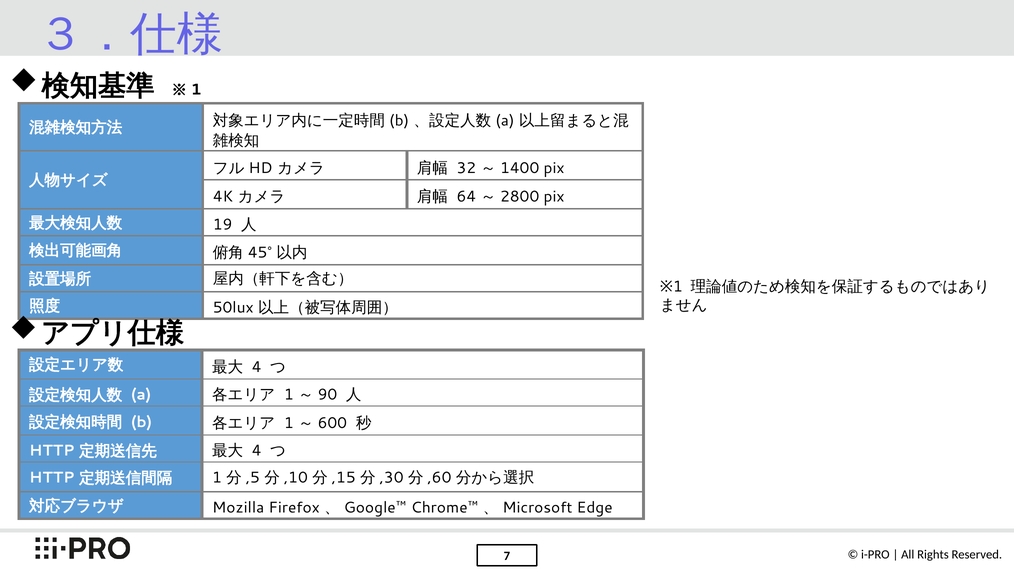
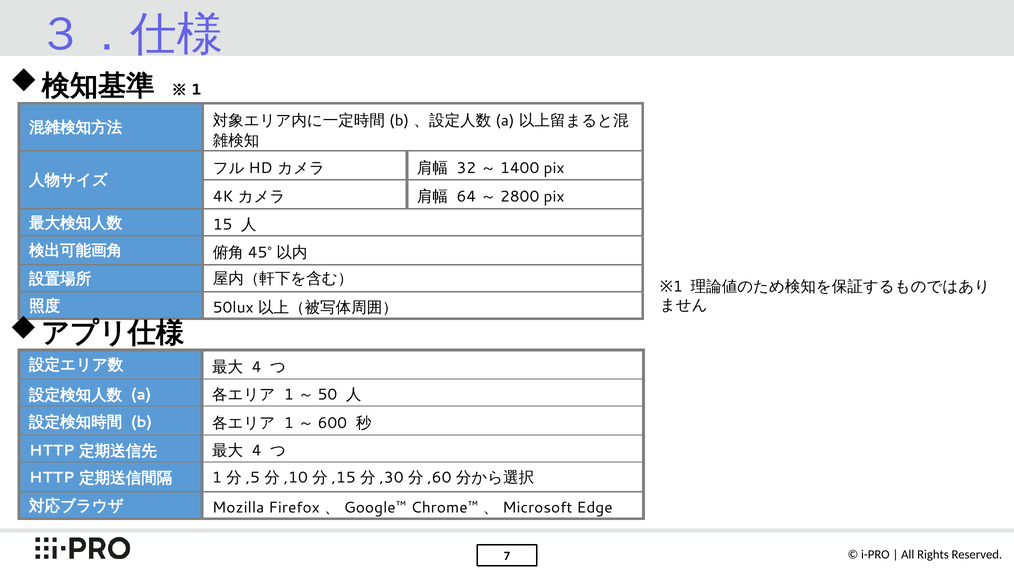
19: 19 -> 15 (223, 225)
90: 90 -> 50 (327, 395)
